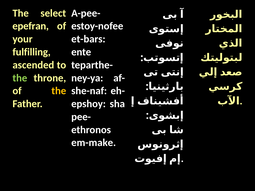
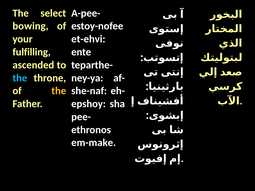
epefran: epefran -> bowing (30, 26)
et-bars: et-bars -> et-ehvi (88, 39)
the colour: light green -> light blue (20, 78)
